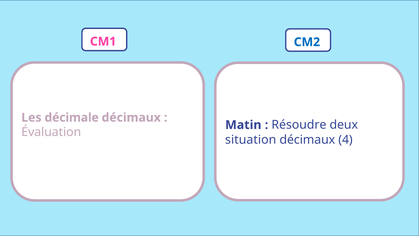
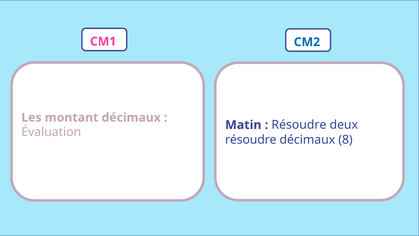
décimale: décimale -> montant (72, 117)
situation: situation -> résoudre (251, 139)
4: 4 -> 8 (345, 139)
